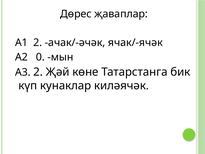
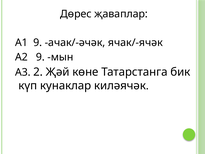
А1 2: 2 -> 9 (38, 43)
А2 0: 0 -> 9 (40, 57)
